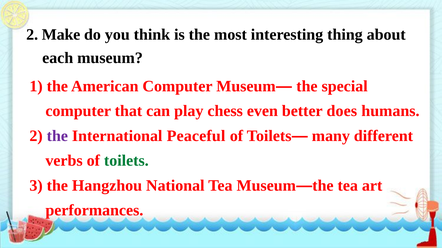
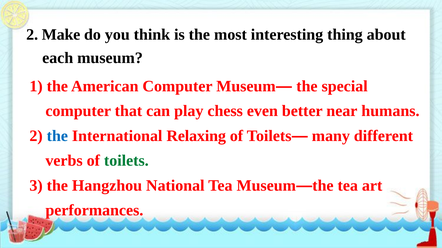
does: does -> near (342, 111)
the colour: purple -> blue (57, 136)
Peaceful: Peaceful -> Relaxing (196, 136)
